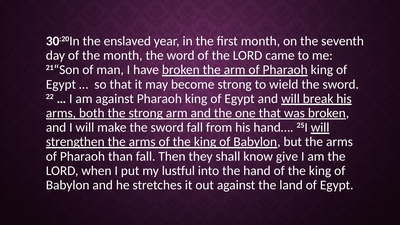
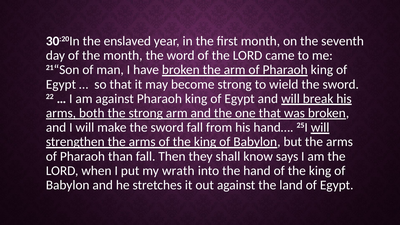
give: give -> says (287, 156)
lustful: lustful -> wrath (178, 171)
